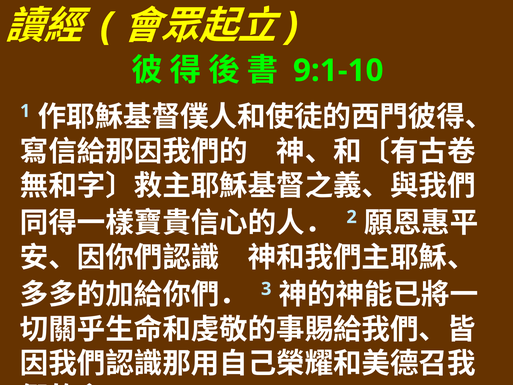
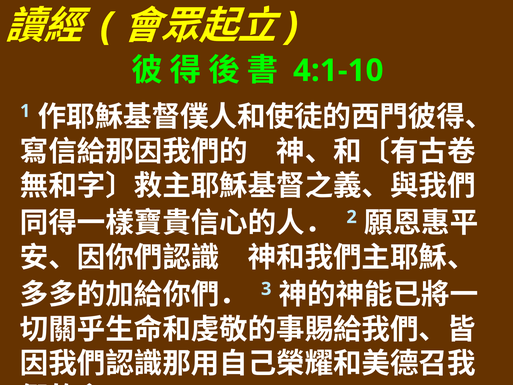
9:1-10: 9:1-10 -> 4:1-10 (338, 71)
